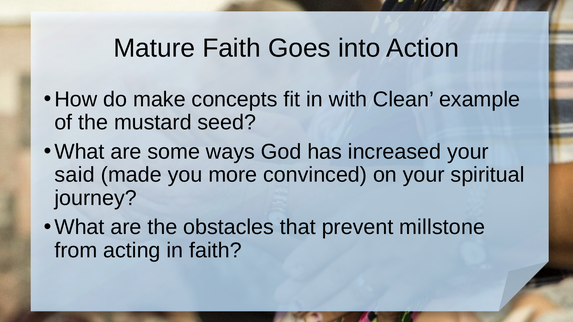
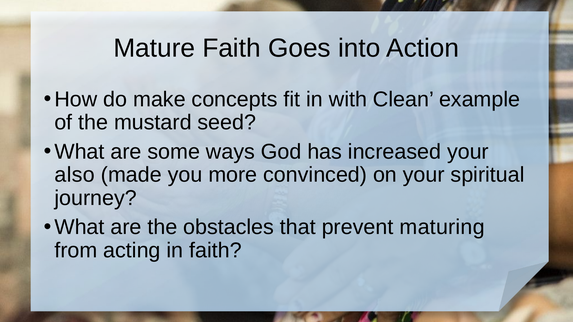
said: said -> also (75, 175)
millstone: millstone -> maturing (442, 227)
